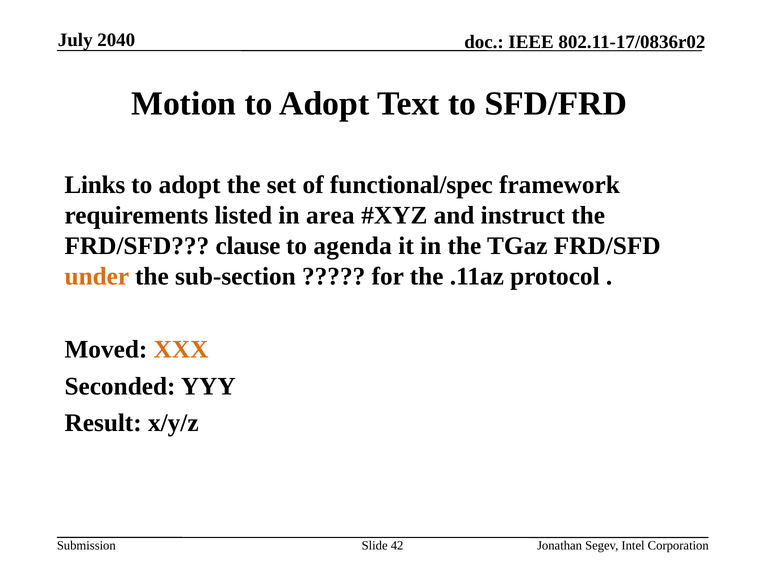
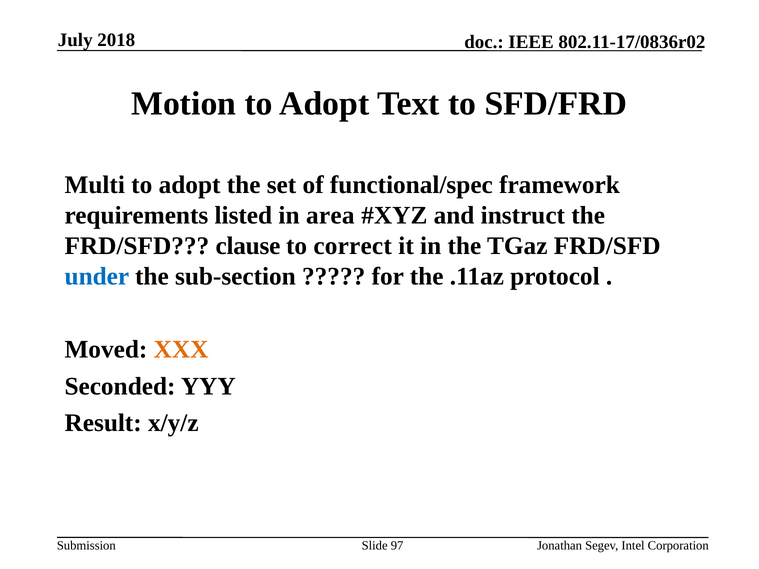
2040: 2040 -> 2018 (116, 40)
Links: Links -> Multi (95, 185)
agenda: agenda -> correct (353, 246)
under colour: orange -> blue (97, 276)
42: 42 -> 97 (397, 546)
